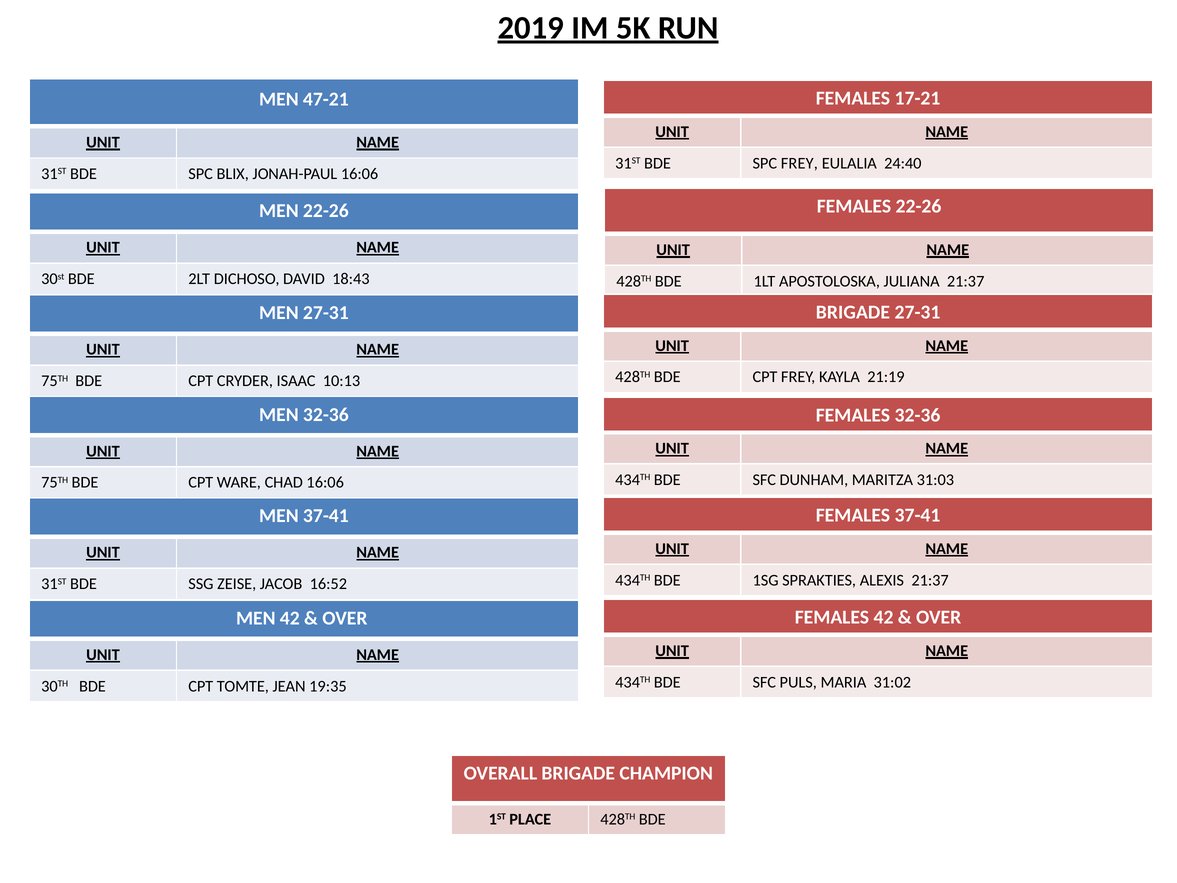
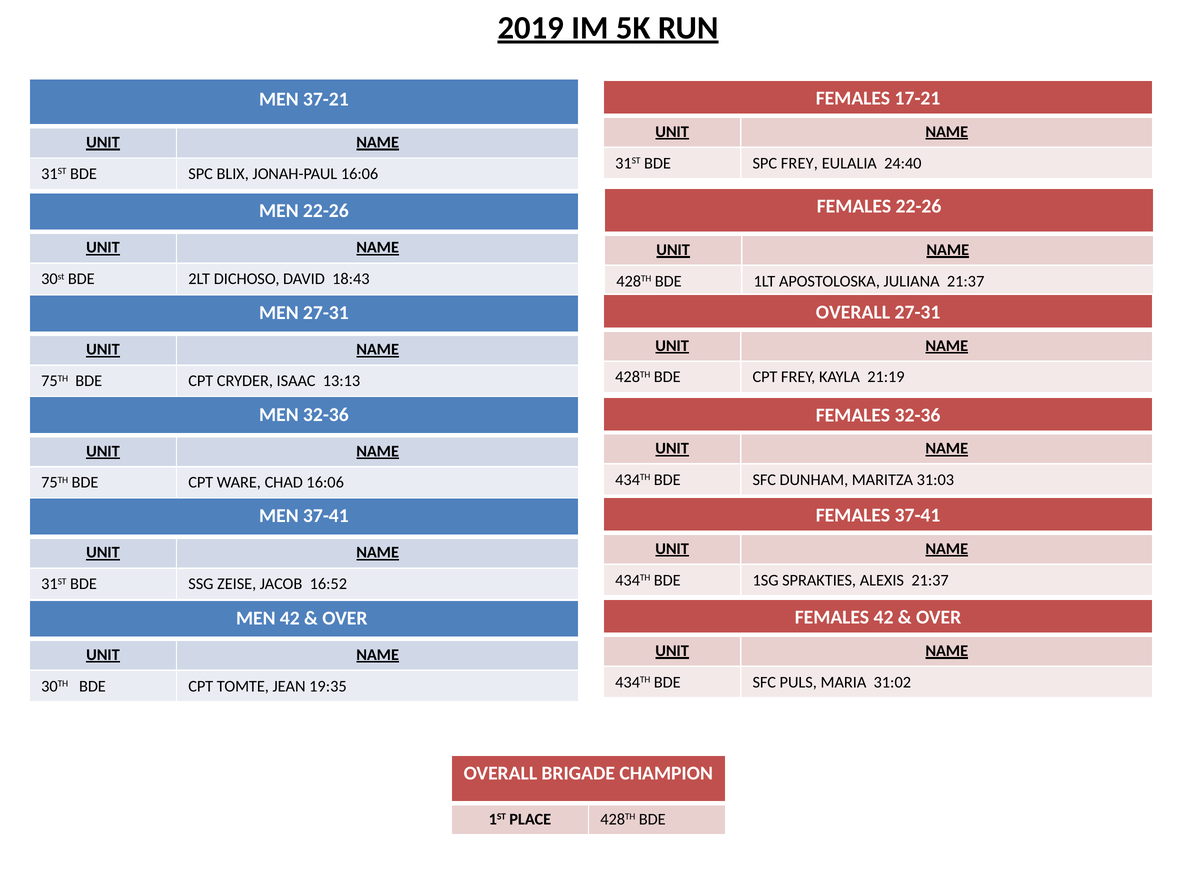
47-21: 47-21 -> 37-21 (326, 99)
BRIGADE: BRIGADE -> OVERALL (853, 312)
10:13: 10:13 -> 13:13 (342, 381)
